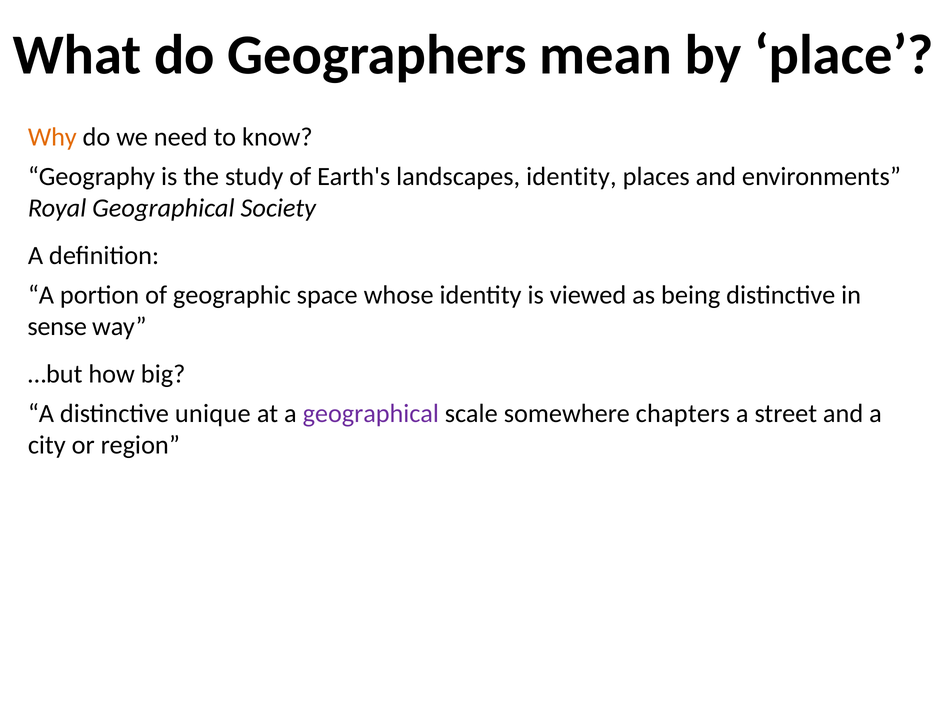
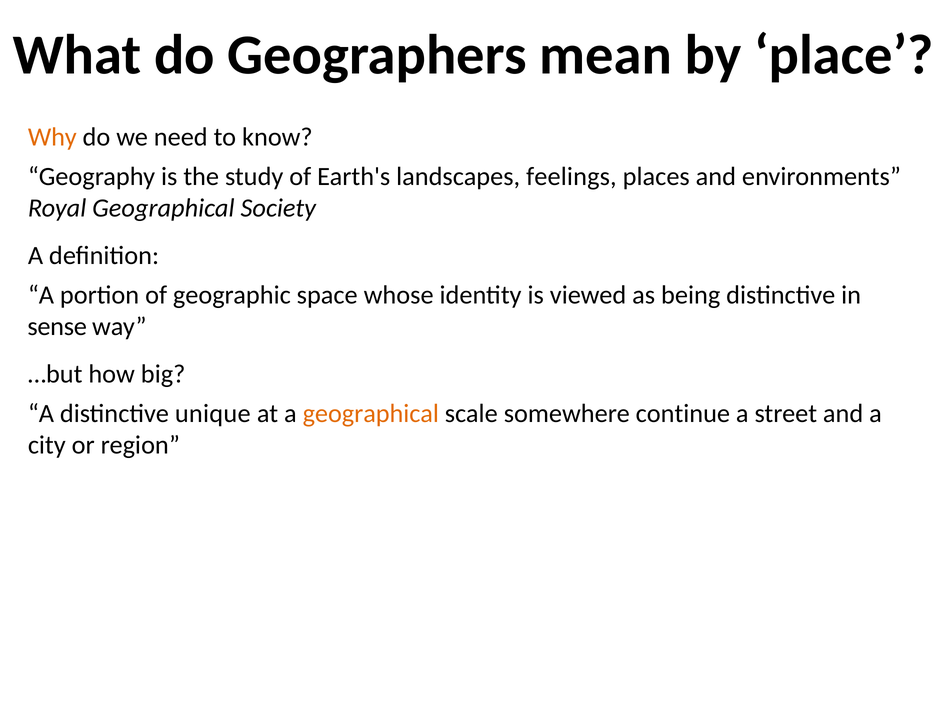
landscapes identity: identity -> feelings (571, 177)
geographical colour: purple -> orange (371, 414)
chapters: chapters -> continue (683, 414)
